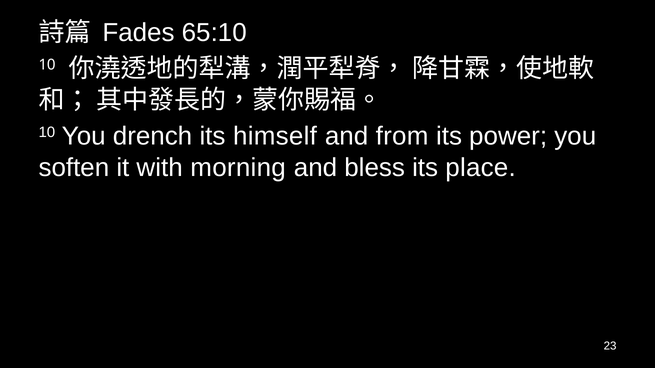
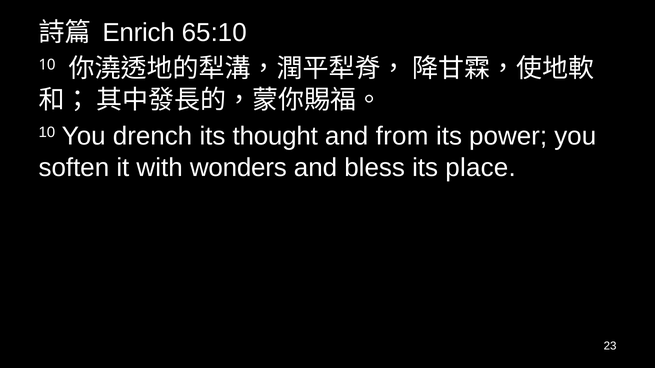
Fades: Fades -> Enrich (139, 33)
himself: himself -> thought (275, 137)
morning: morning -> wonders (238, 168)
